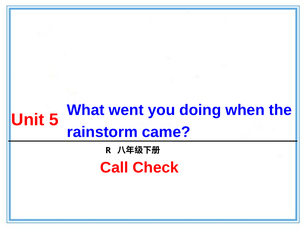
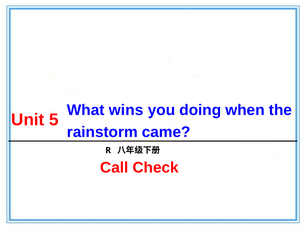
went: went -> wins (126, 110)
